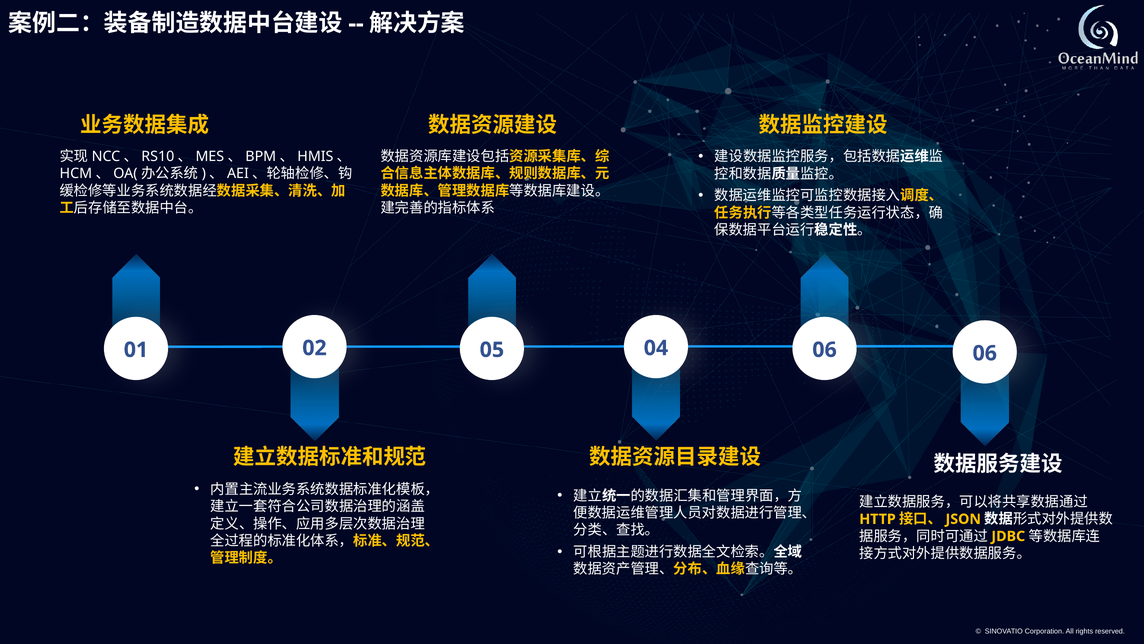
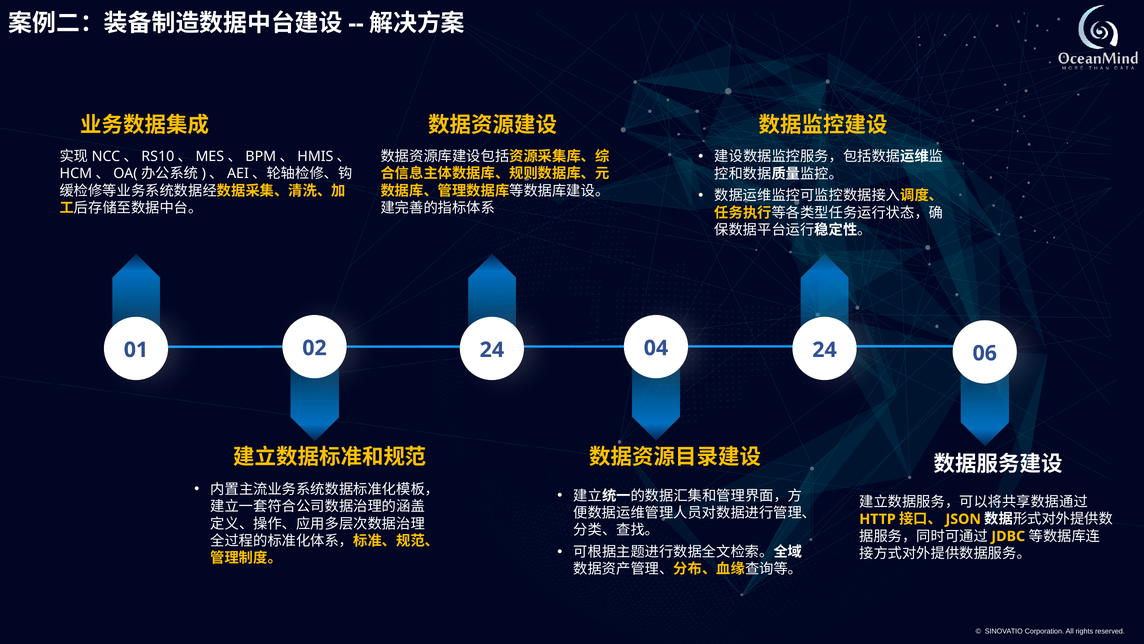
02 05: 05 -> 24 (492, 350)
04 06: 06 -> 24 (825, 350)
